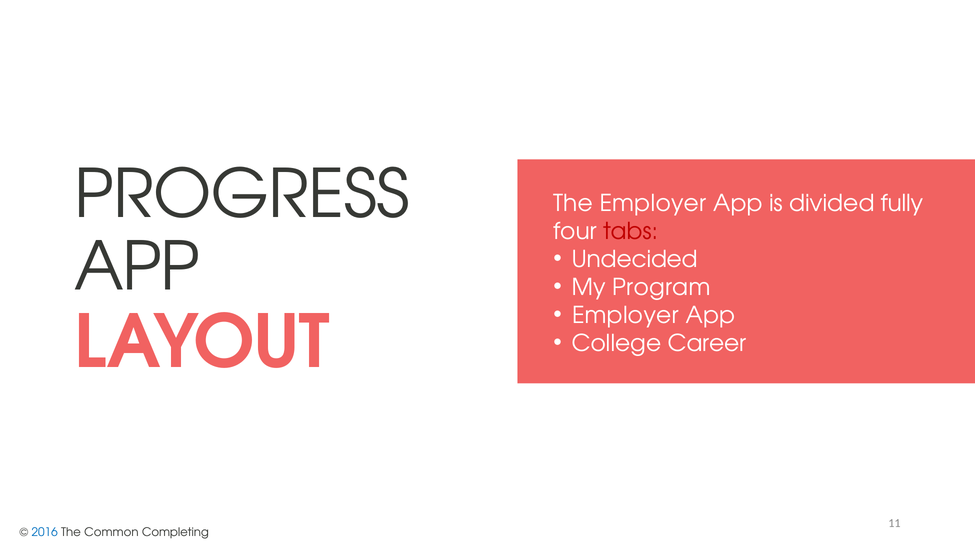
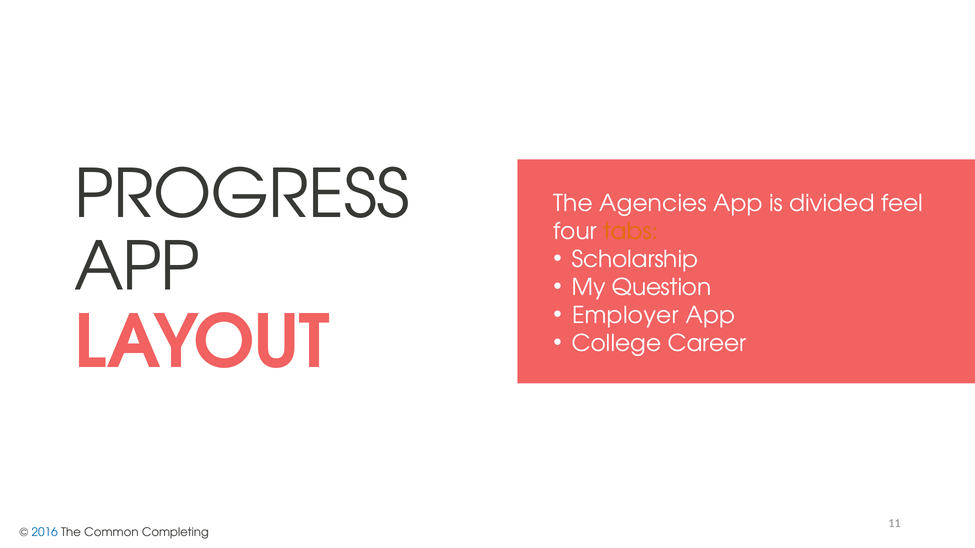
The Employer: Employer -> Agencies (653, 204)
fully: fully -> feel (902, 204)
tabs colour: red -> orange (631, 232)
Undecided: Undecided -> Scholarship (635, 260)
Program: Program -> Question (662, 288)
